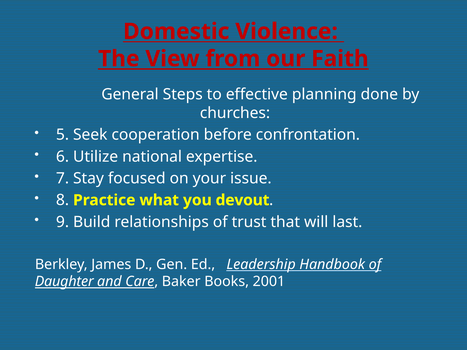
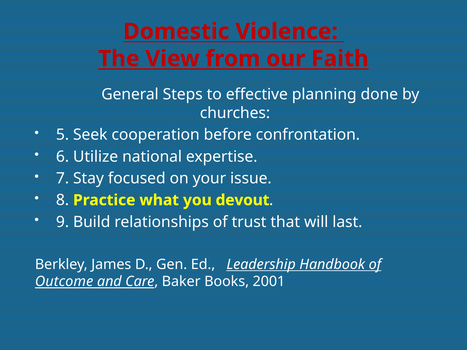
Daughter: Daughter -> Outcome (64, 282)
